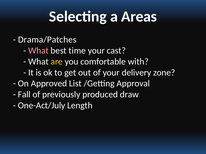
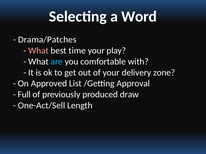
Areas: Areas -> Word (139, 17)
cast: cast -> play (116, 51)
are colour: yellow -> light blue (57, 62)
Fall: Fall -> Full (24, 95)
One-Act/July: One-Act/July -> One-Act/Sell (42, 106)
